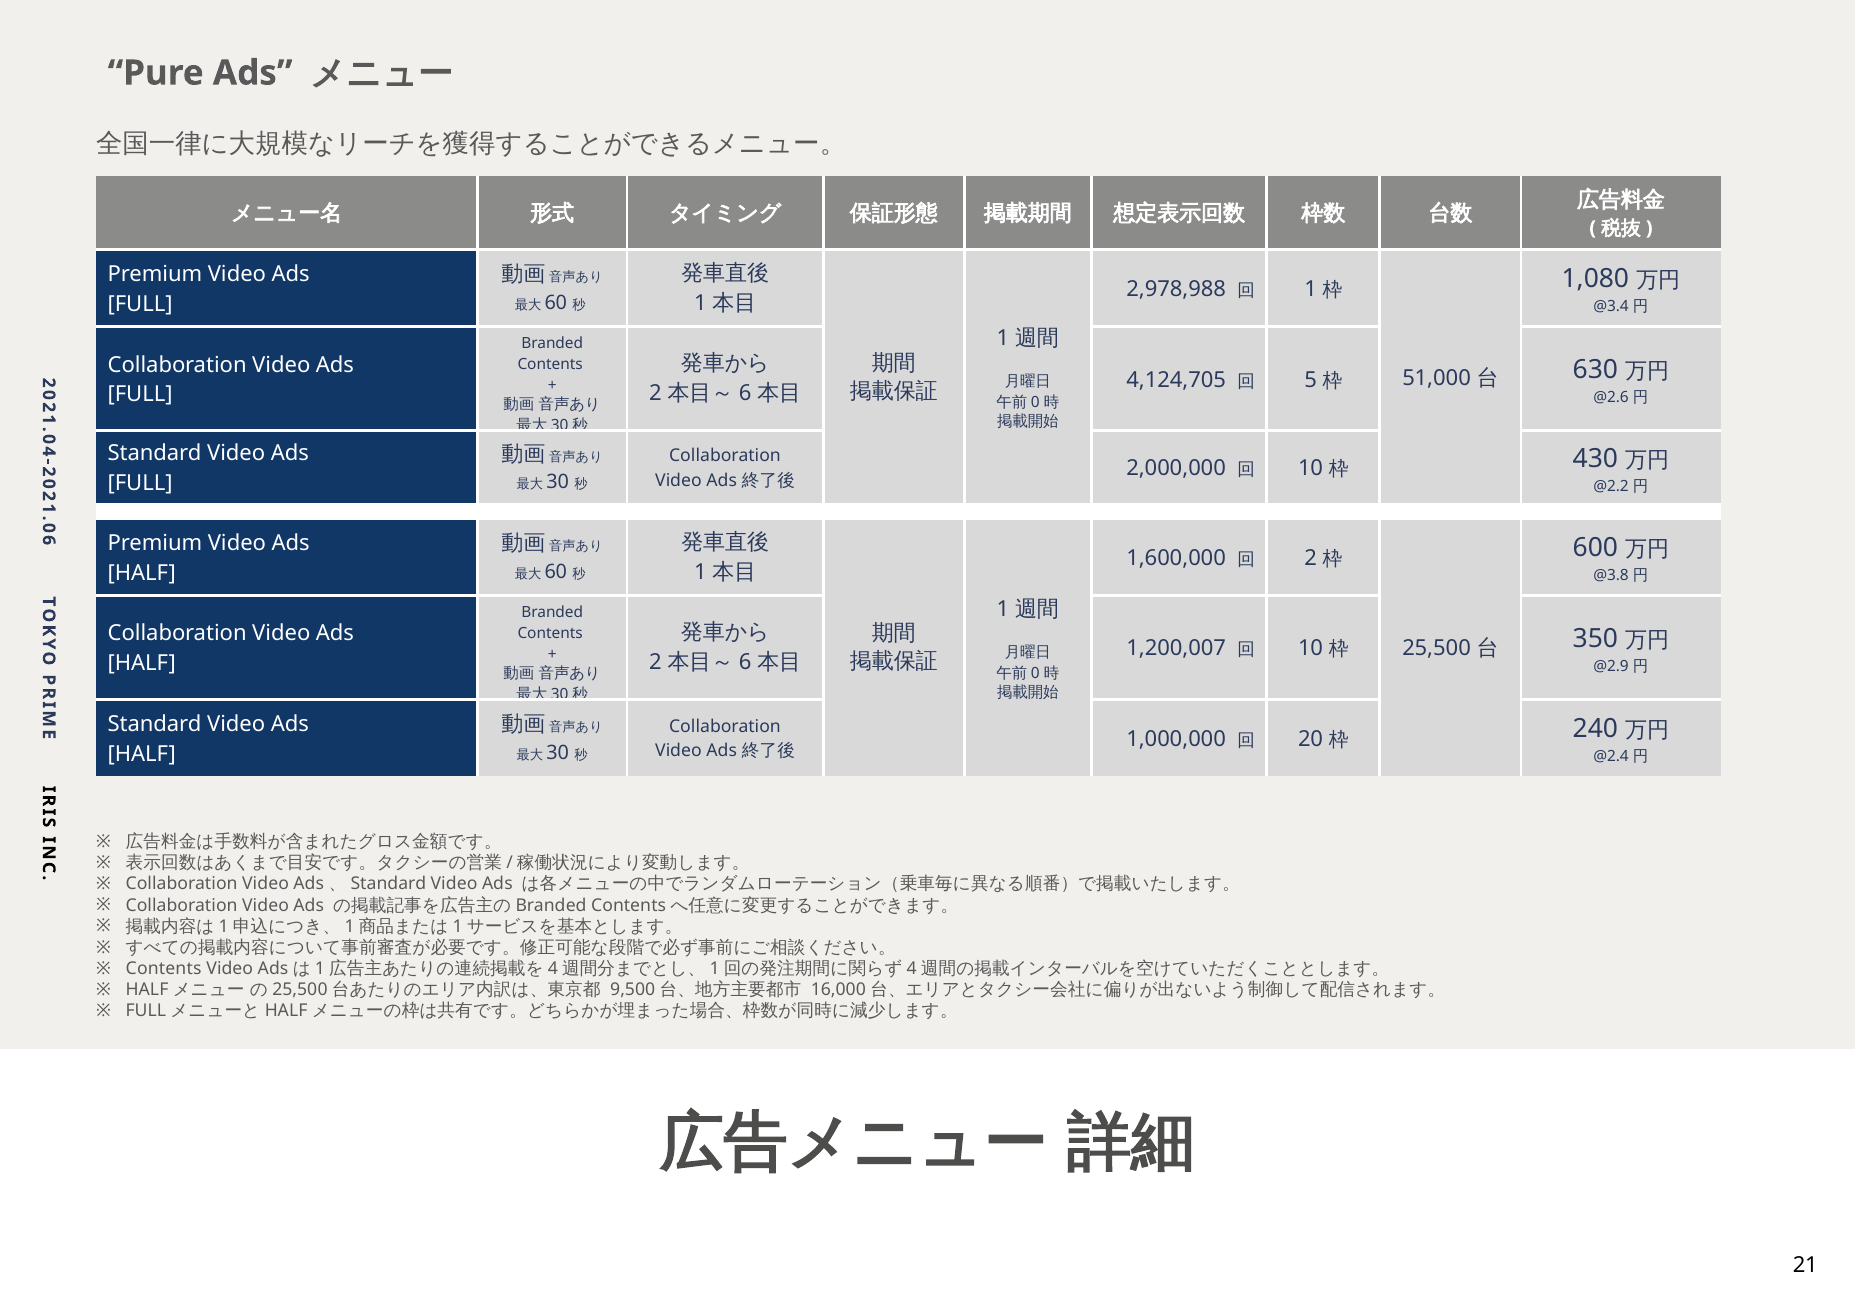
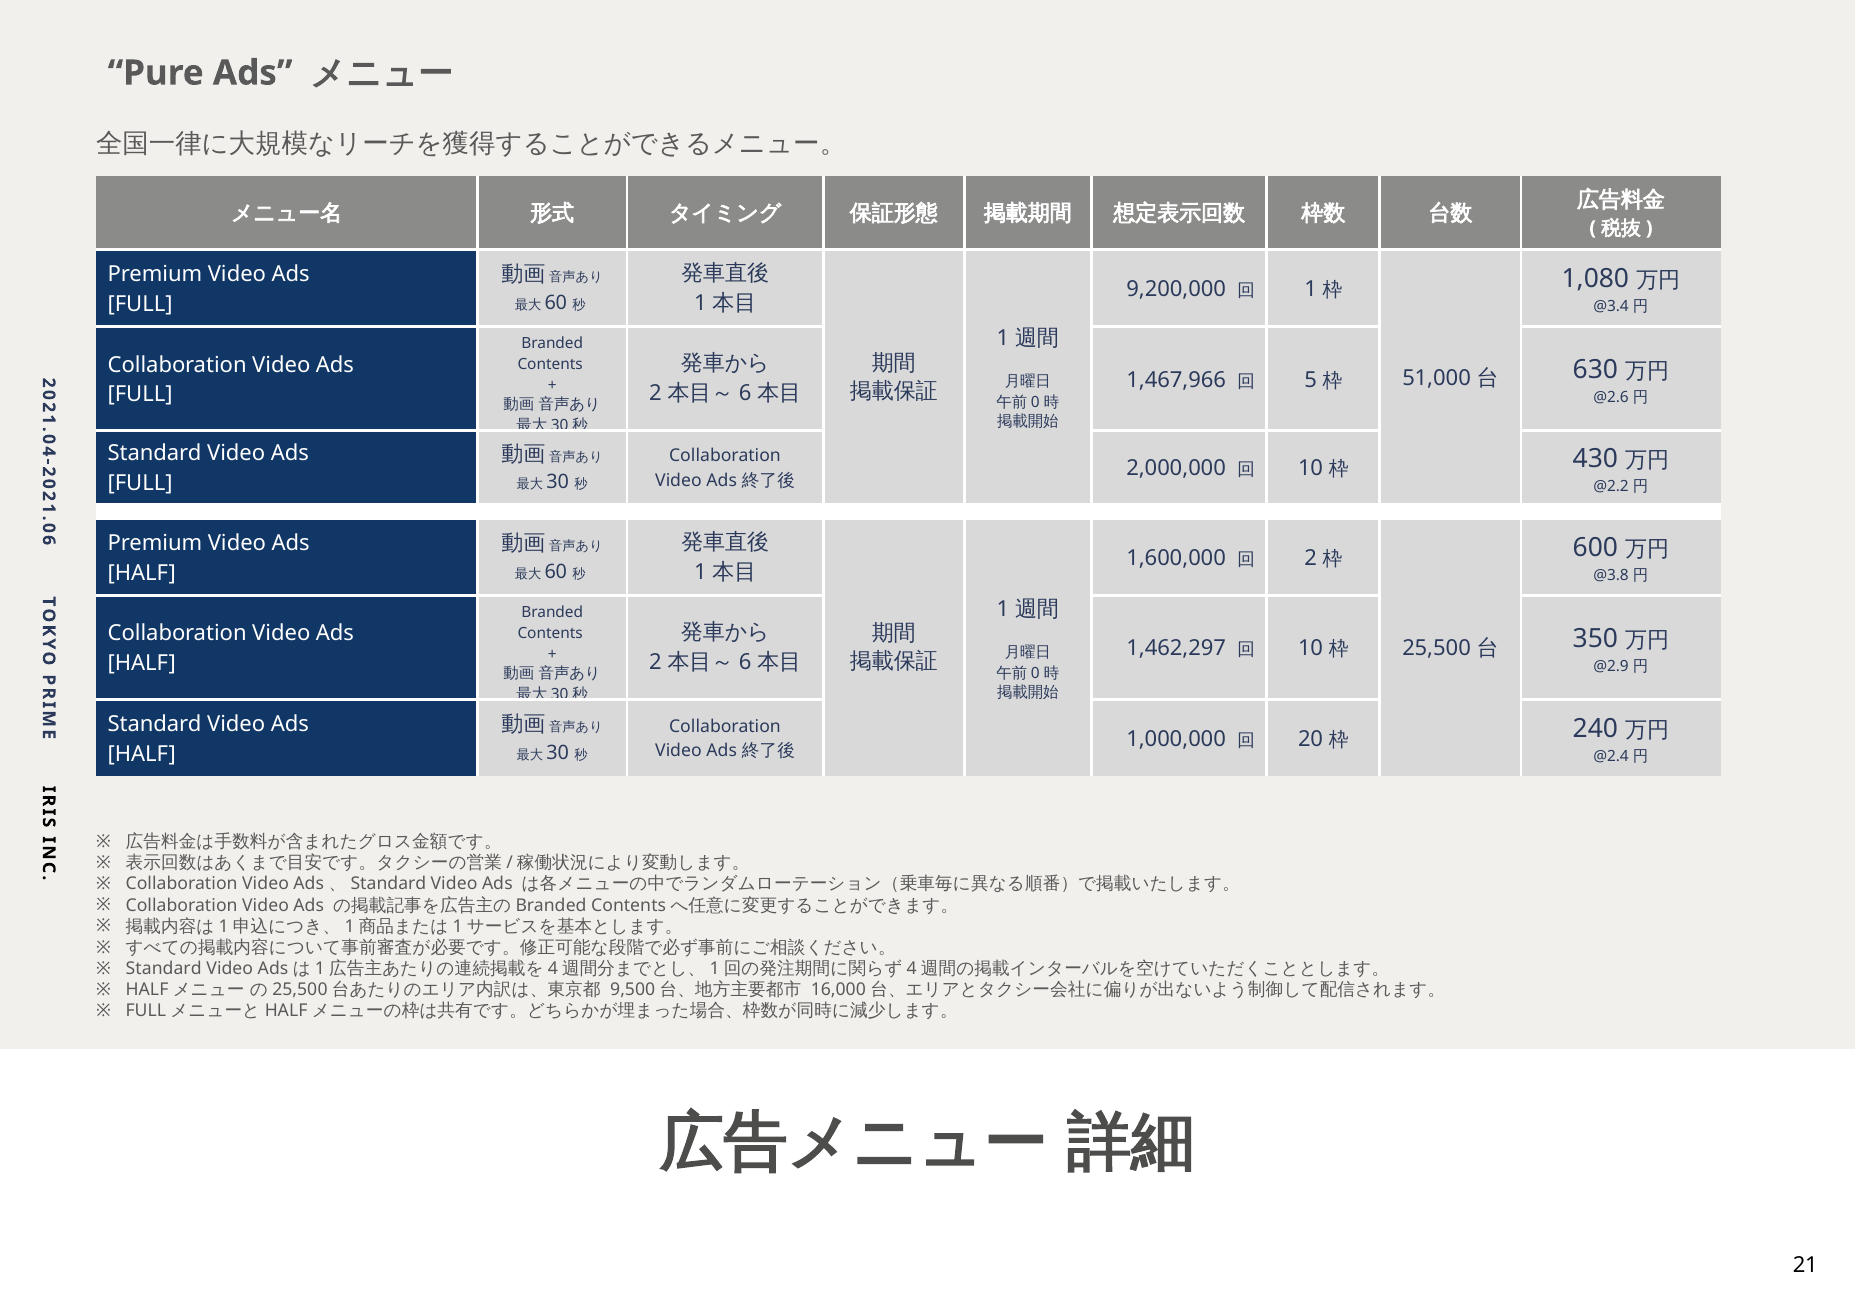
2,978,988: 2,978,988 -> 9,200,000 (1176, 289)
4,124,705: 4,124,705 -> 1,467,966 (1176, 380)
1,200,007: 1,200,007 -> 1,462,297 (1176, 649)
Contents: Contents -> Standard (164, 969)
